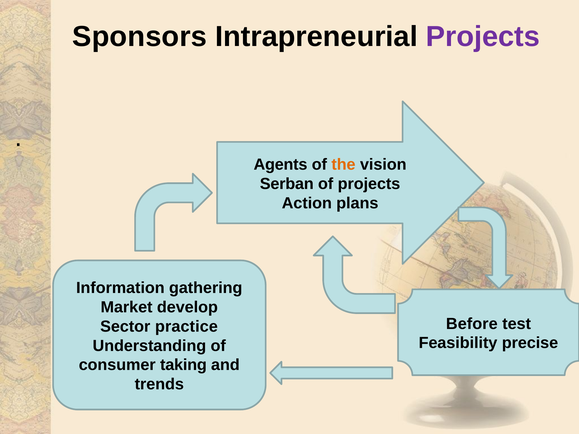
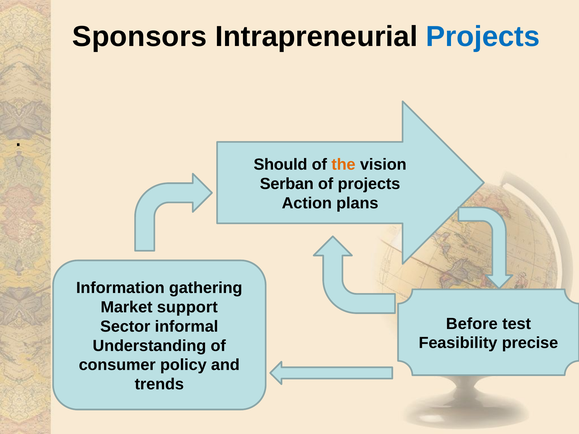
Projects colour: purple -> blue (483, 37)
Agents: Agents -> Should (281, 165)
develop: develop -> support (187, 307)
practice: practice -> informal (187, 327)
taking: taking -> policy (183, 365)
